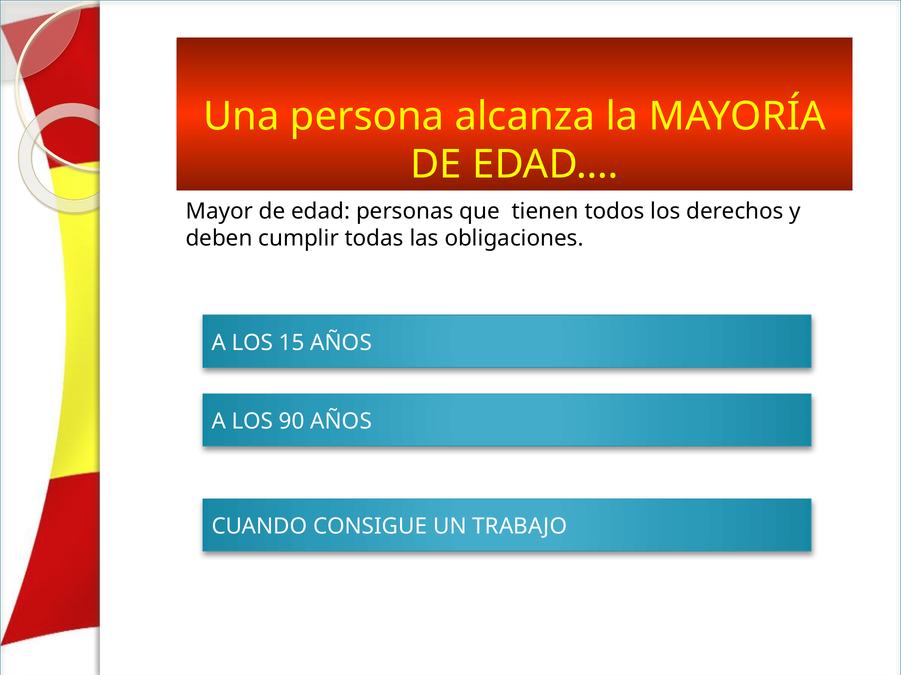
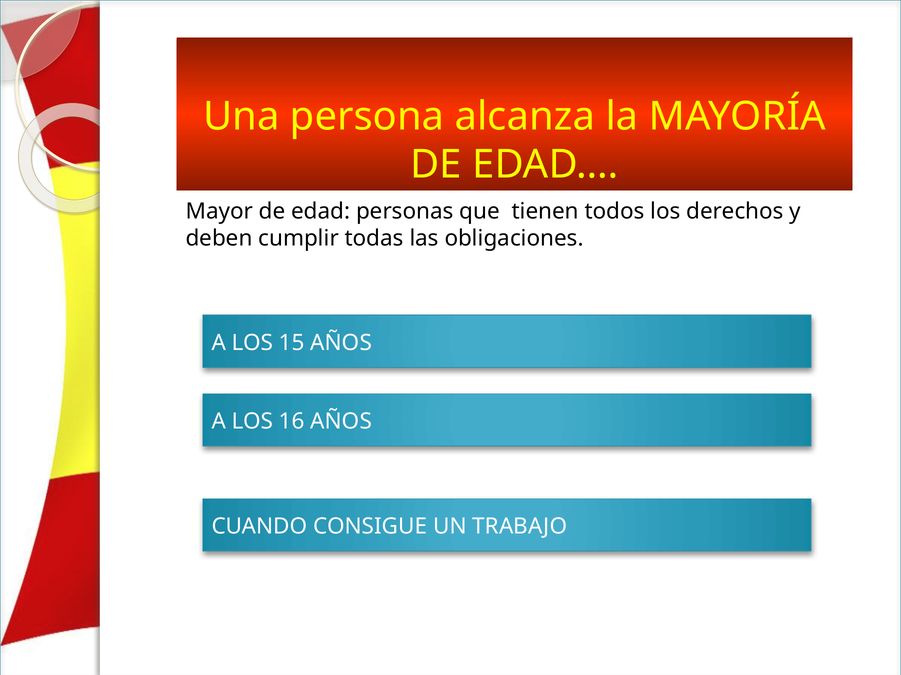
90: 90 -> 16 (292, 422)
